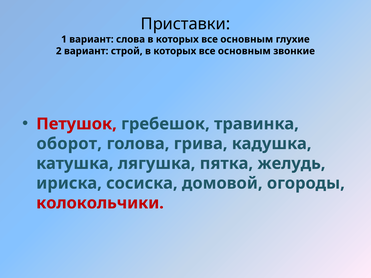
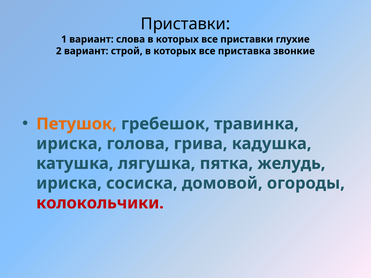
основным: основным -> приставки (247, 39)
основным: основным -> приставка (244, 51)
Петушок colour: red -> orange (76, 124)
оборот: оборот -> ириска (69, 144)
